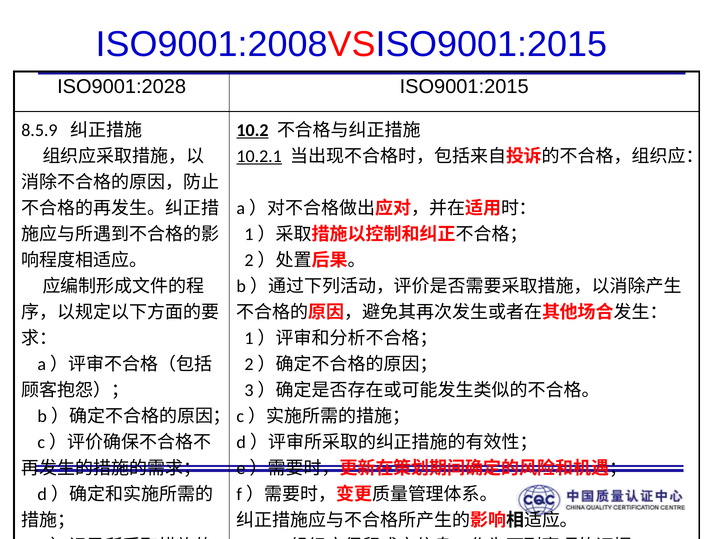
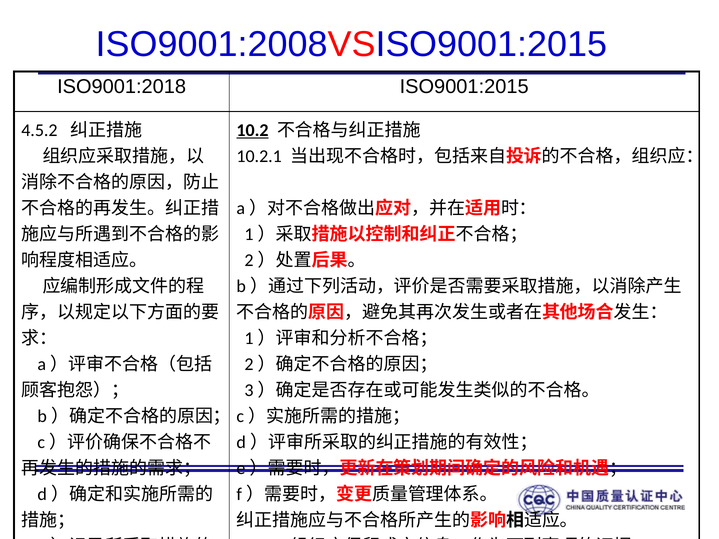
ISO9001:2028: ISO9001:2028 -> ISO9001:2018 (122, 86)
8.5.9: 8.5.9 -> 4.5.2 (39, 130)
10.2.1 underline: present -> none (259, 156)
